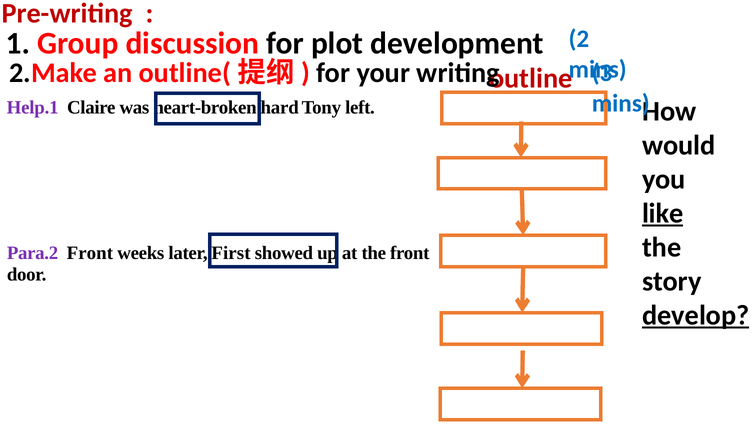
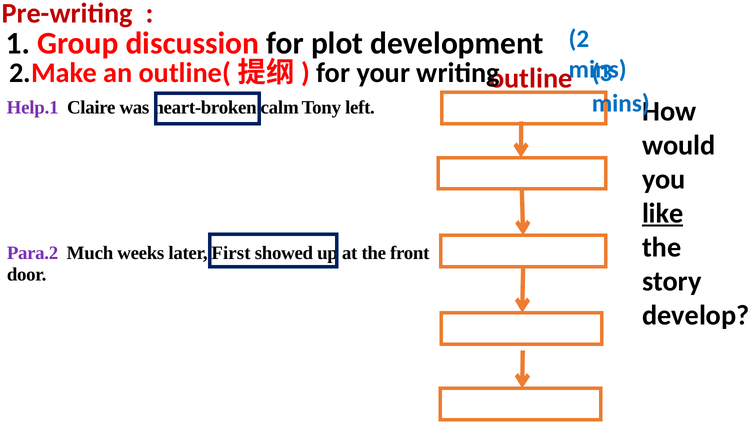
hard: hard -> calm (280, 107)
Para.2 Front: Front -> Much (90, 253)
develop underline: present -> none (696, 315)
